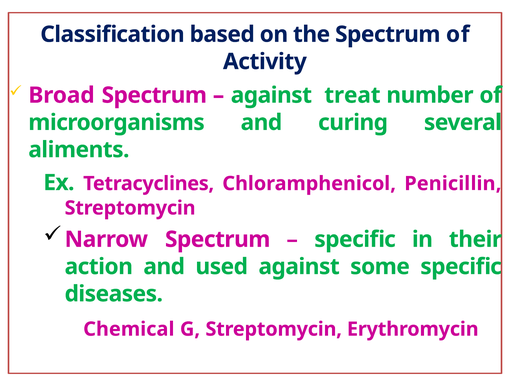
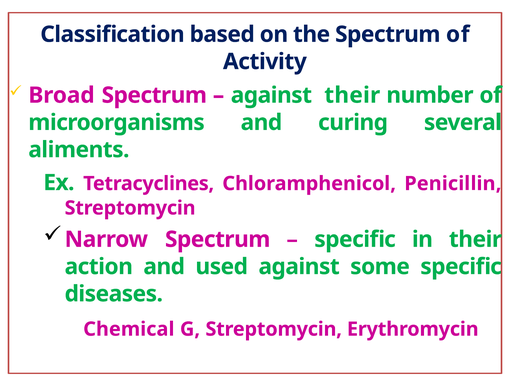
against treat: treat -> their (352, 95)
